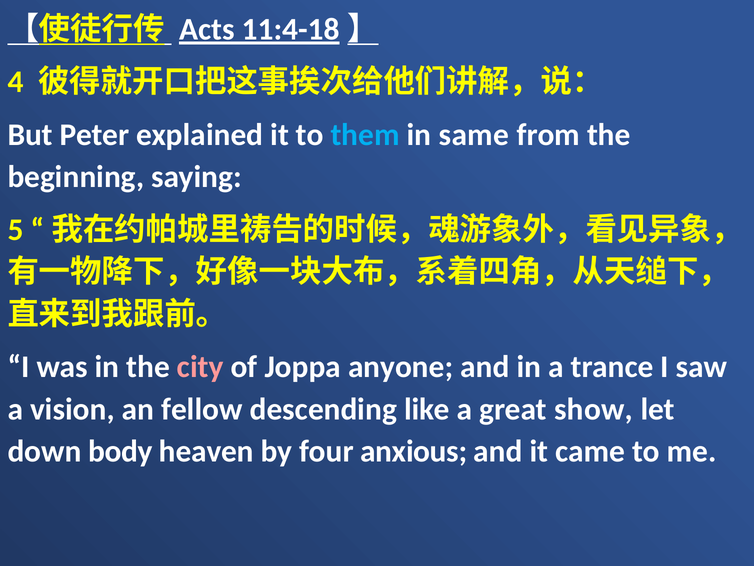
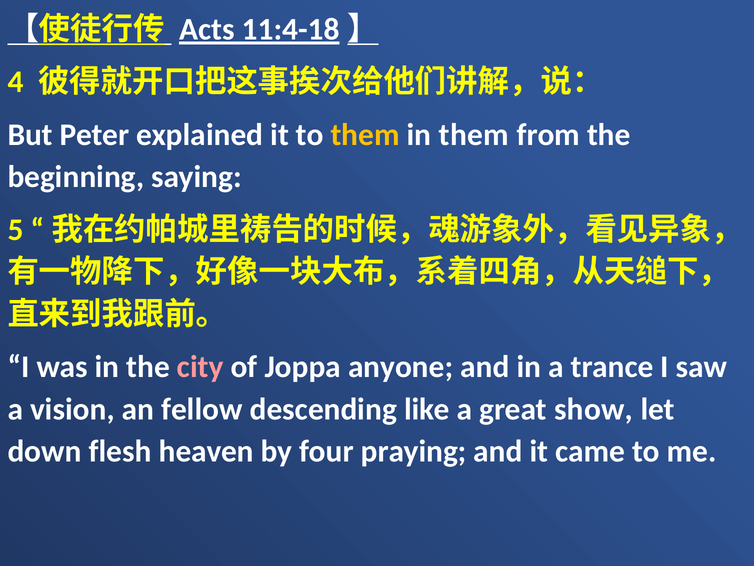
them colour: light blue -> yellow (365, 135)
in same: same -> them (474, 135)
body: body -> flesh (120, 451)
anxious: anxious -> praying (414, 451)
